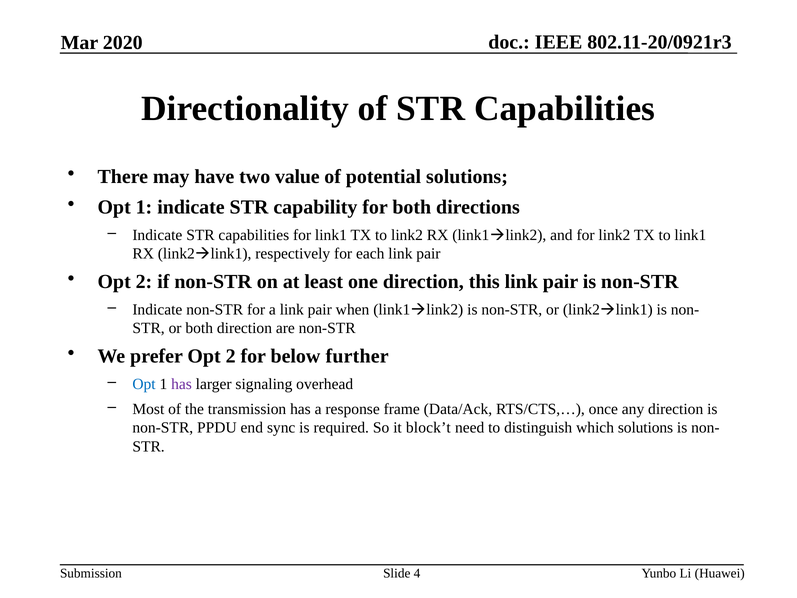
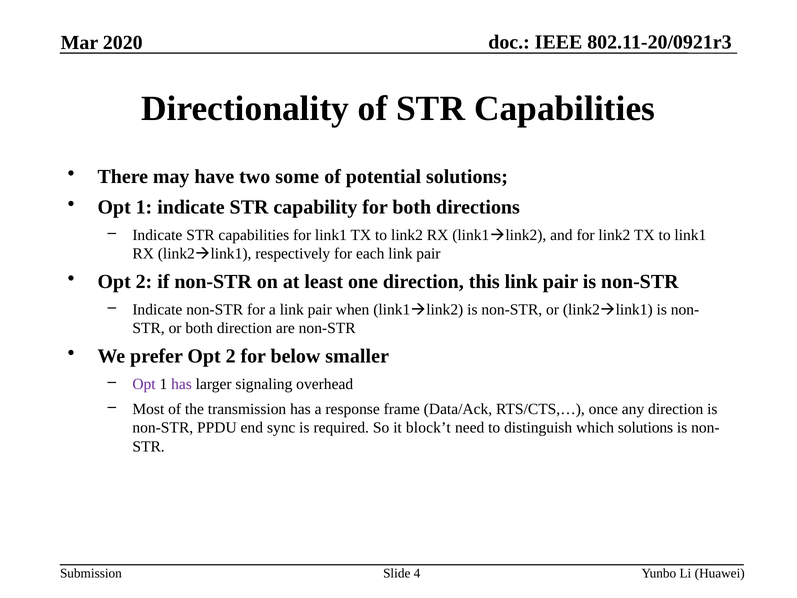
value: value -> some (297, 177)
further: further -> smaller (357, 356)
Opt colour: blue -> purple (144, 384)
